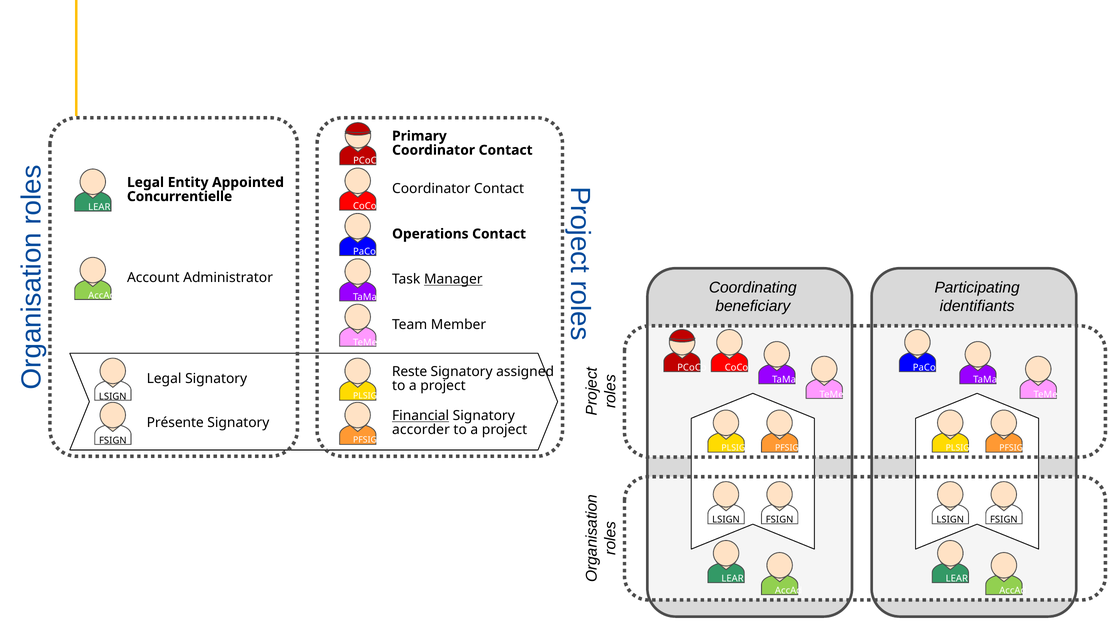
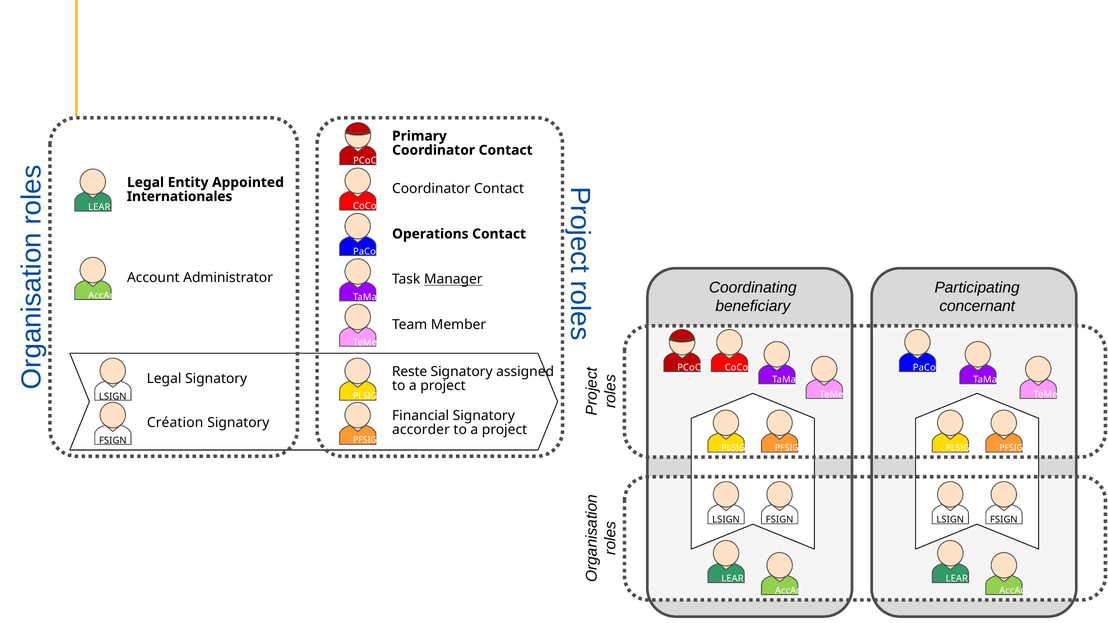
Concurrentielle: Concurrentielle -> Internationales (180, 197)
identifiants: identifiants -> concernant (977, 306)
Financial underline: present -> none (421, 416)
Présente: Présente -> Création (175, 423)
